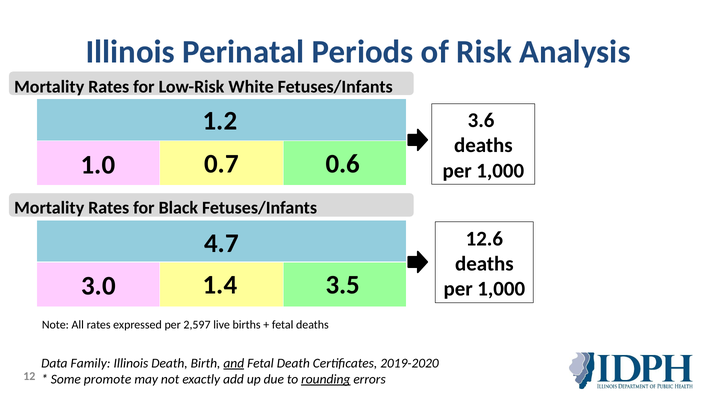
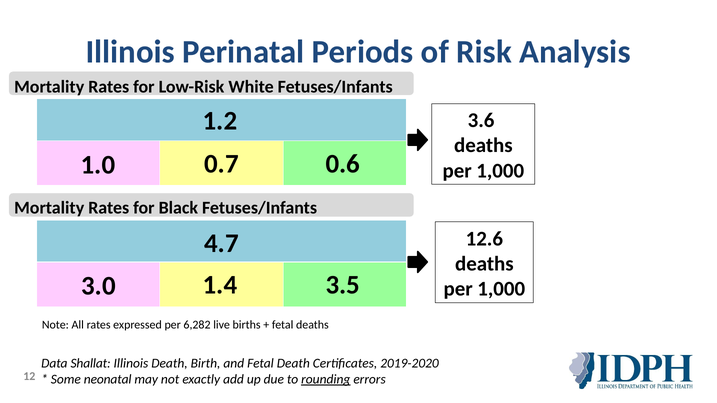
2,597: 2,597 -> 6,282 (197, 325)
Data Family: Family -> Shallat (91, 363)
and underline: present -> none (234, 363)
promote: promote -> neonatal (108, 380)
